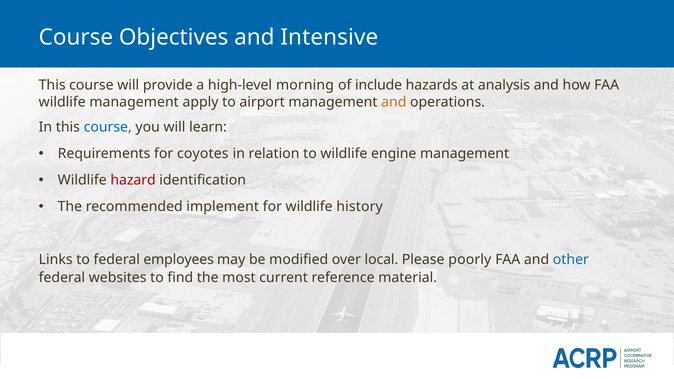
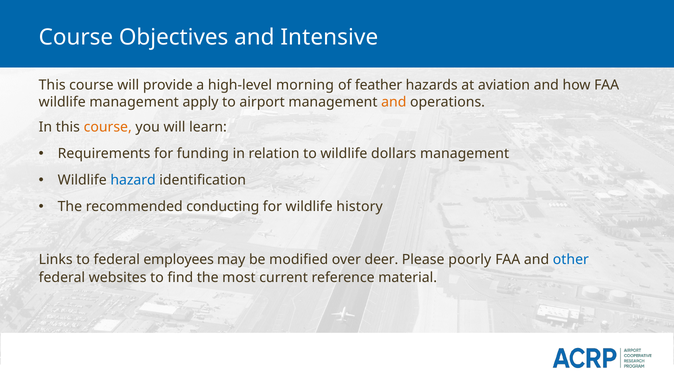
include: include -> feather (379, 85)
analysis: analysis -> aviation (504, 85)
course colour: blue -> orange (108, 127)
coyotes: coyotes -> funding (203, 154)
engine: engine -> dollars (394, 154)
hazard colour: red -> blue (133, 180)
implement: implement -> conducting (223, 207)
local: local -> deer (381, 260)
